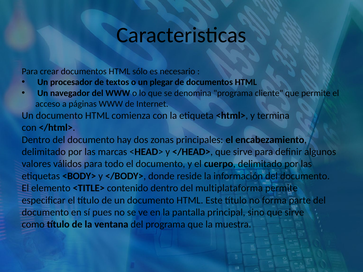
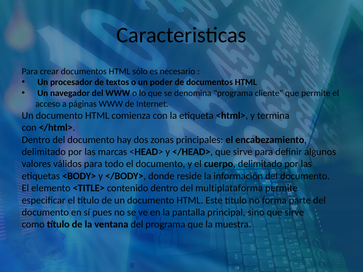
plegar: plegar -> poder (161, 82)
